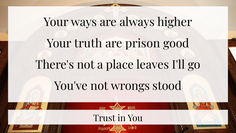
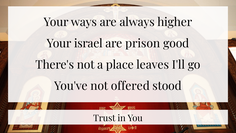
truth: truth -> israel (88, 43)
wrongs: wrongs -> offered (130, 86)
